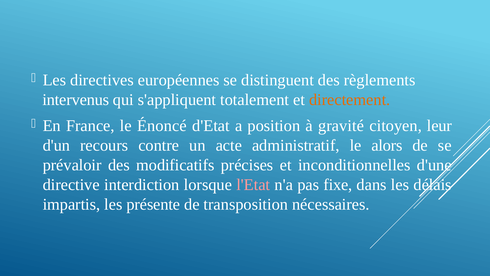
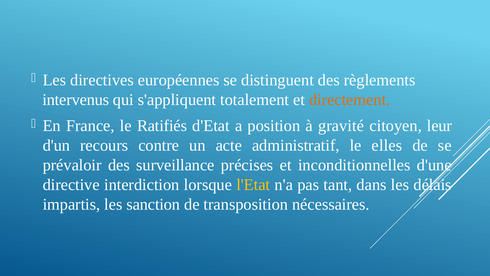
Énoncé: Énoncé -> Ratifiés (162, 126)
alors: alors -> elles (387, 145)
modificatifs: modificatifs -> surveillance (175, 165)
l'Etat colour: pink -> yellow (253, 184)
fixe: fixe -> tant (338, 184)
présente: présente -> sanction (153, 204)
